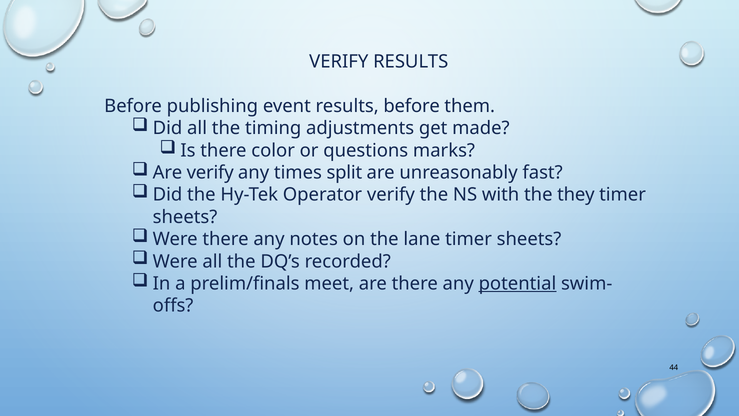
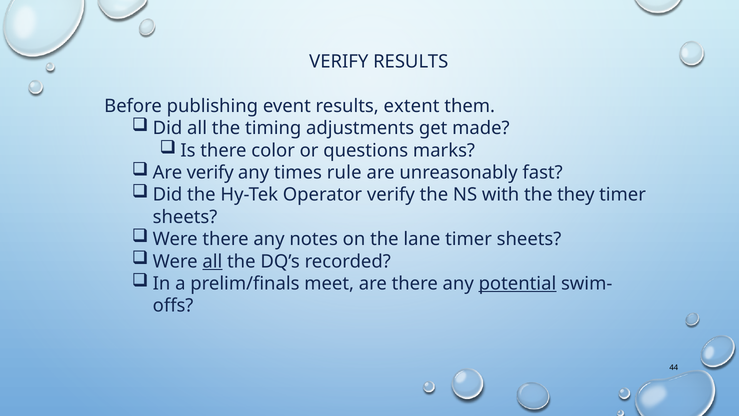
event results before: before -> extent (412, 106)
split: split -> rule (344, 173)
all underline: none -> present (212, 261)
